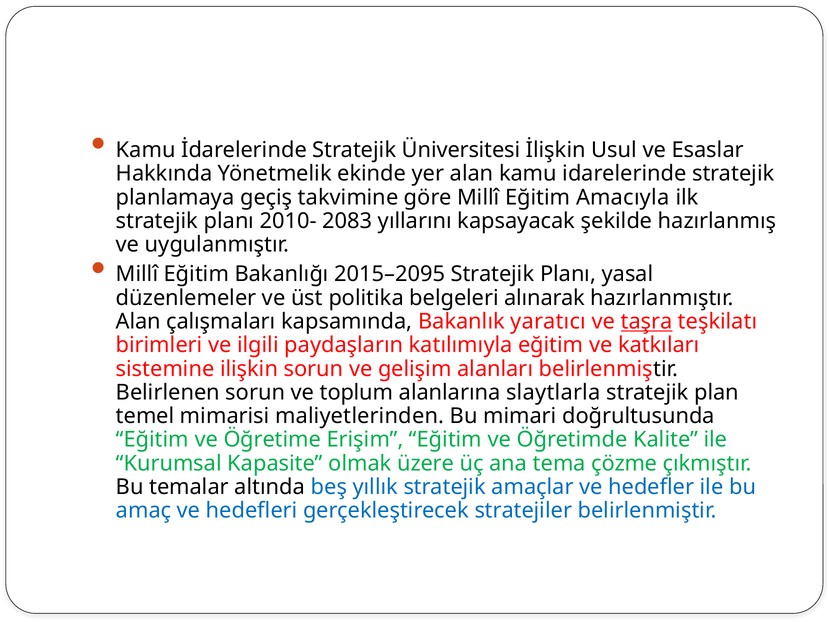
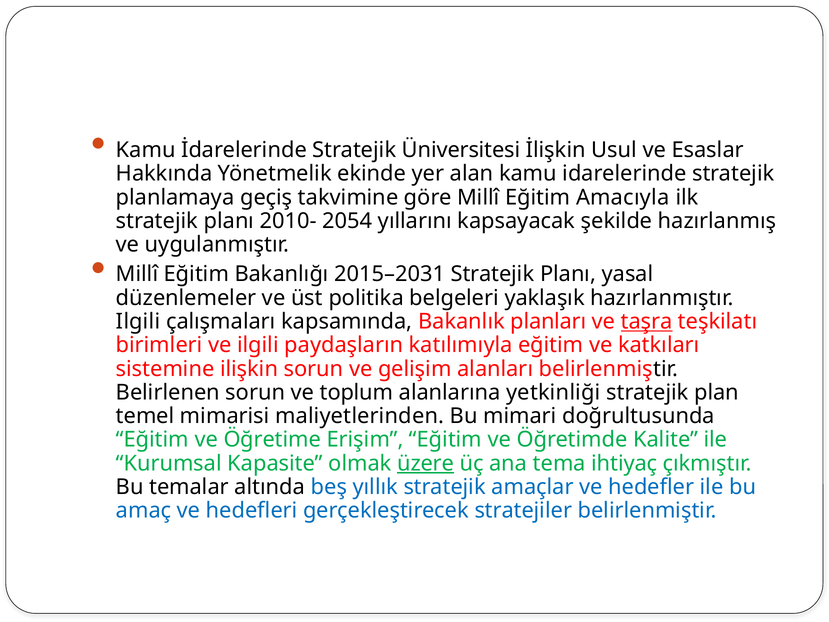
2083: 2083 -> 2054 (347, 221)
2015–2095: 2015–2095 -> 2015–2031 (390, 274)
alınarak: alınarak -> yaklaşık (545, 298)
Alan: Alan -> Ilgili (138, 321)
yaratıcı: yaratıcı -> planları (548, 321)
slaytlarla: slaytlarla -> yetkinliği (553, 392)
üzere underline: none -> present (426, 463)
çözme: çözme -> ihtiyaç (624, 463)
